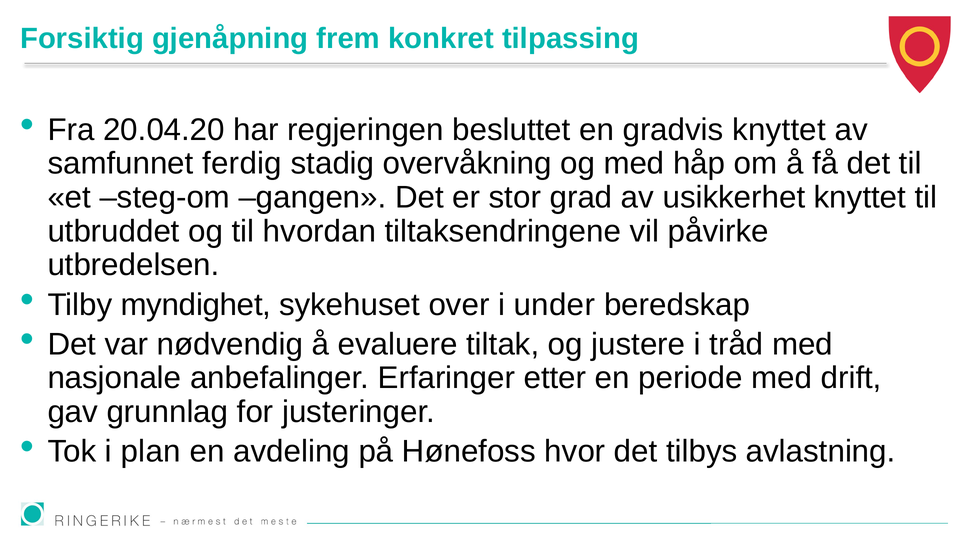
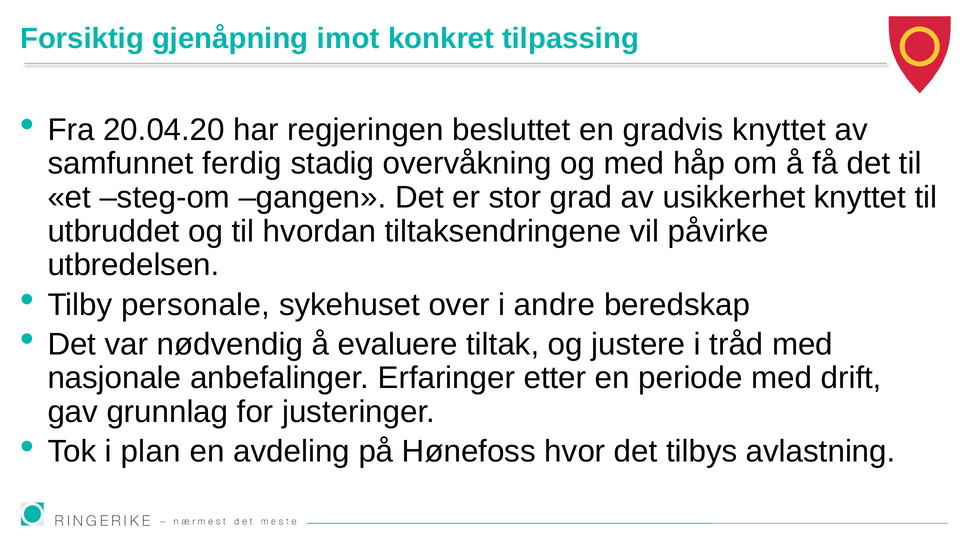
frem: frem -> imot (348, 39)
myndighet: myndighet -> personale (196, 305)
under: under -> andre (554, 305)
